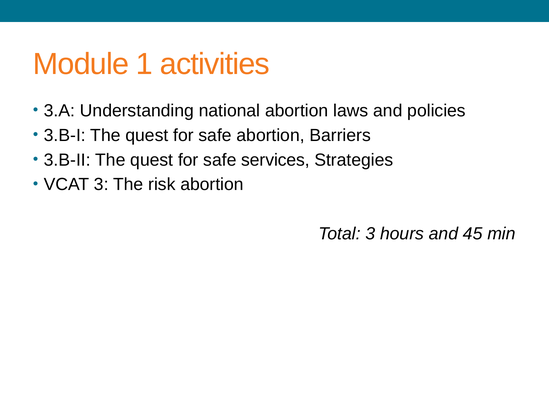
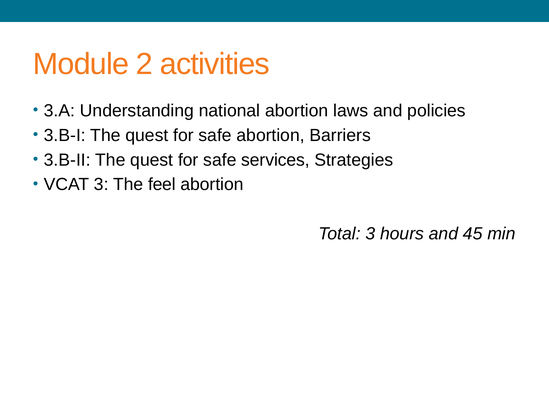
1: 1 -> 2 (144, 64)
risk: risk -> feel (162, 184)
